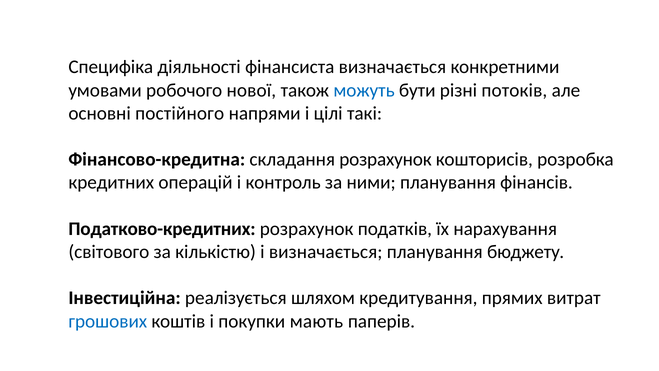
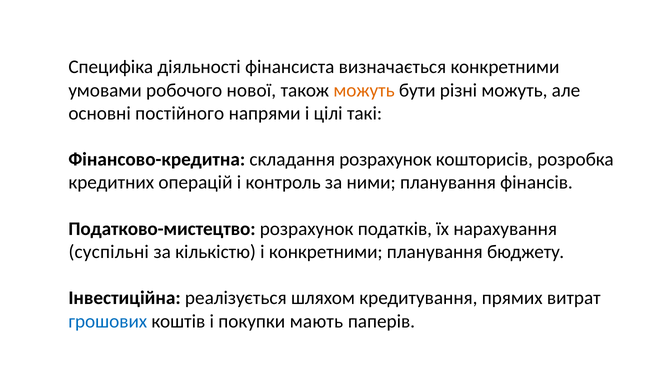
можуть colour: blue -> orange (364, 90)
різні потоків: потоків -> можуть (514, 90)
Податково-кредитних: Податково-кредитних -> Податково-мистецтво (162, 229)
світового: світового -> суспільні (109, 252)
і визначається: визначається -> конкретними (326, 252)
